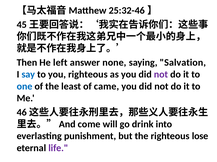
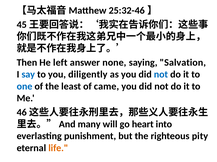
you righteous: righteous -> diligently (88, 75)
not colour: purple -> blue (161, 75)
come: come -> many (89, 125)
drink: drink -> heart (143, 125)
lose: lose -> pity (200, 137)
life colour: purple -> orange (58, 149)
